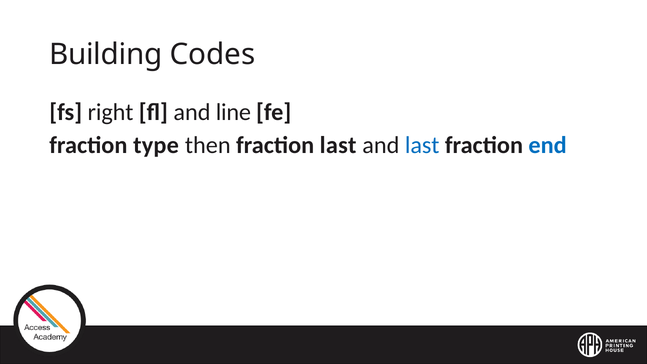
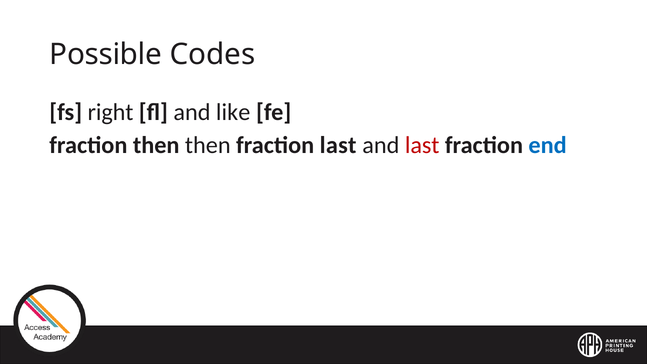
Building: Building -> Possible (106, 54)
line: line -> like (233, 112)
fraction type: type -> then (156, 145)
last colour: blue -> red (422, 145)
